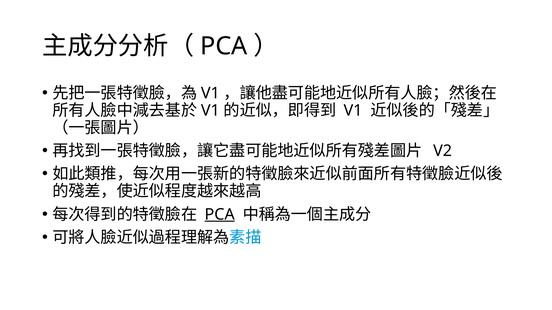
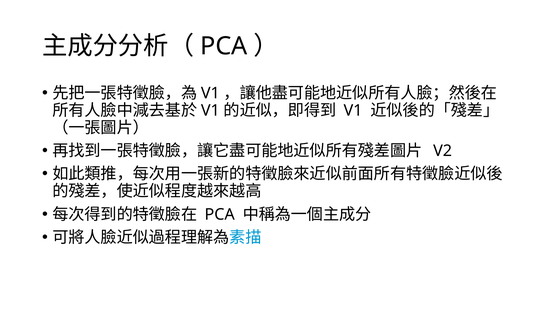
PCA underline: present -> none (220, 215)
